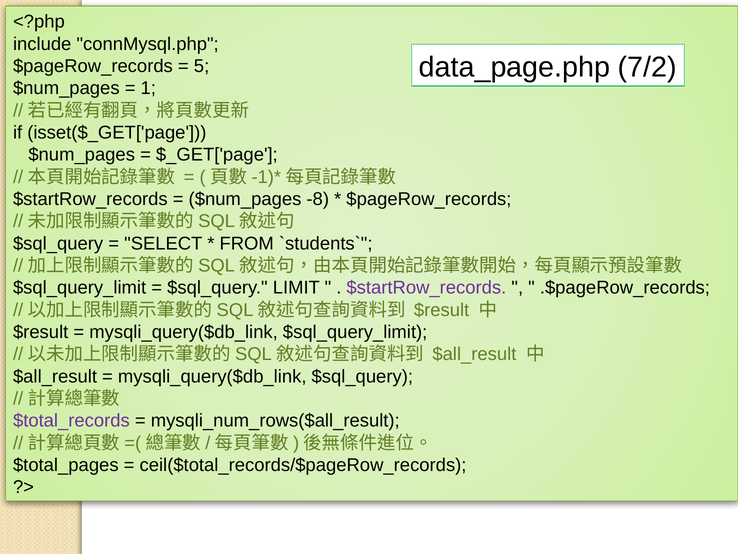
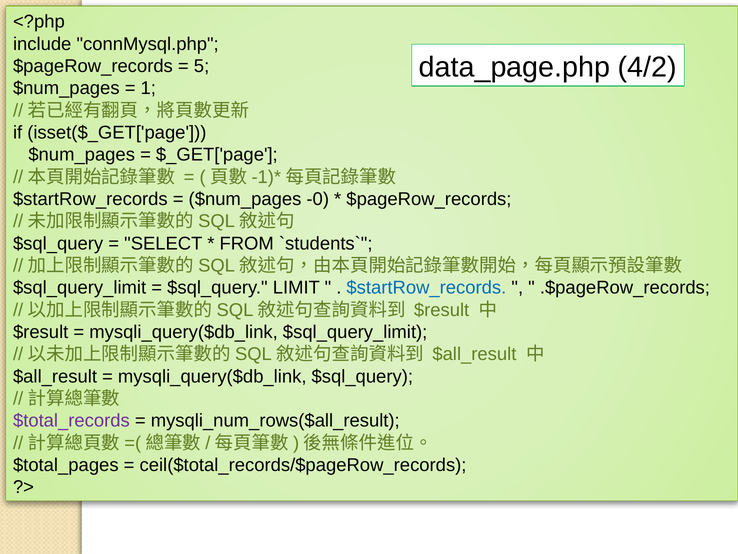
7/2: 7/2 -> 4/2 (647, 67)
-8: -8 -> -0 (318, 199)
$startRow_records colour: purple -> blue (426, 288)
